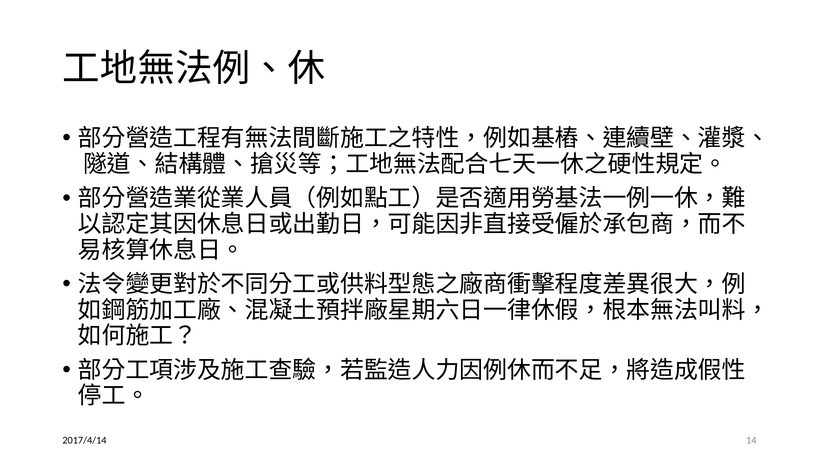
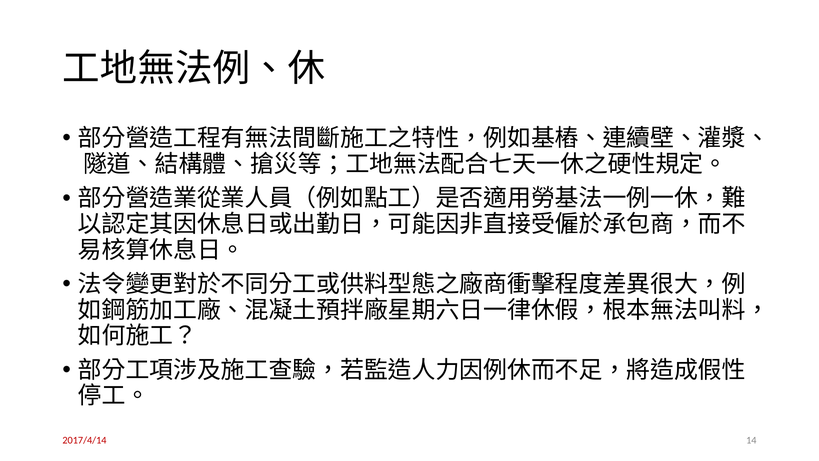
2017/4/14 colour: black -> red (84, 440)
